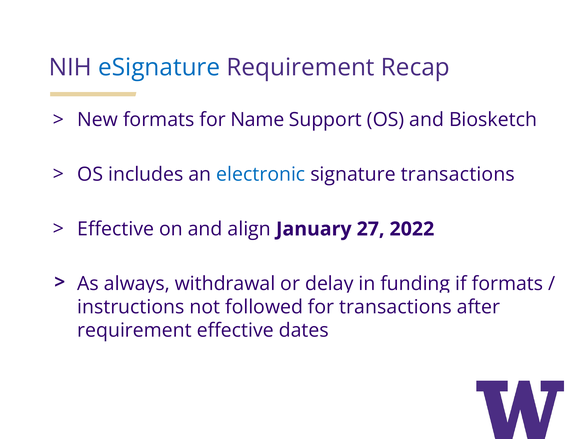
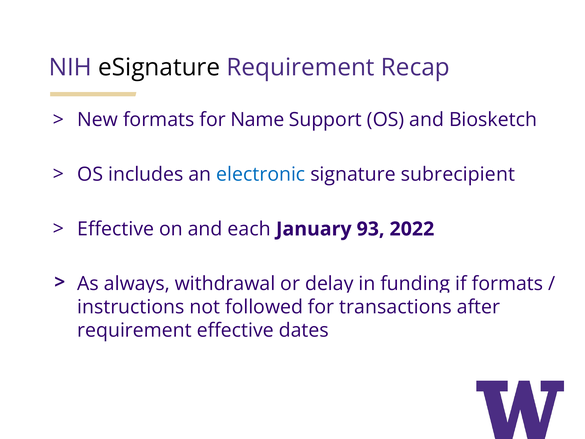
eSignature colour: blue -> black (159, 67)
signature transactions: transactions -> subrecipient (458, 174)
align: align -> each (249, 229)
27: 27 -> 93 (371, 229)
